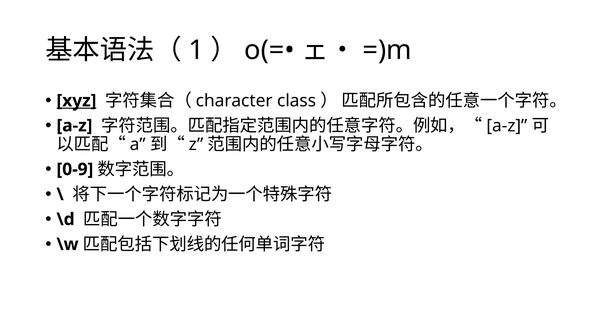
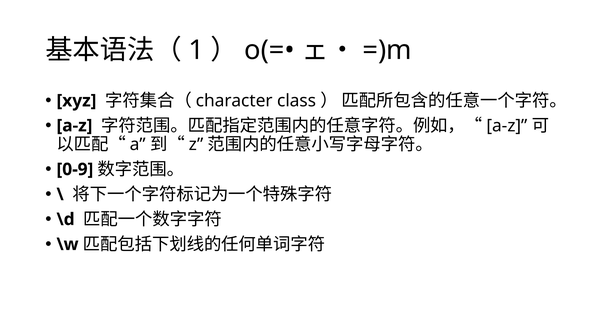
xyz underline: present -> none (76, 101)
